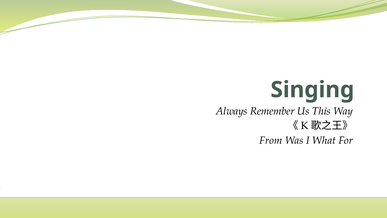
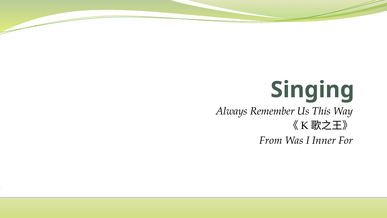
What: What -> Inner (324, 140)
